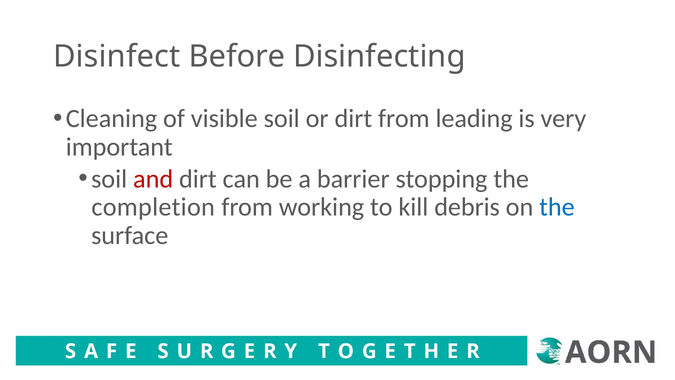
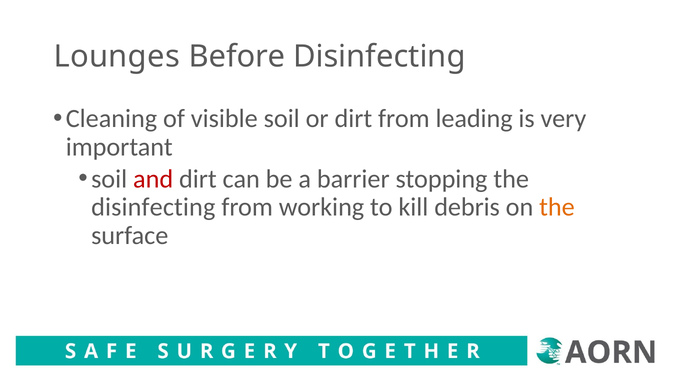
Disinfect: Disinfect -> Lounges (117, 57)
completion: completion -> disinfecting (153, 207)
the colour: blue -> orange (557, 207)
